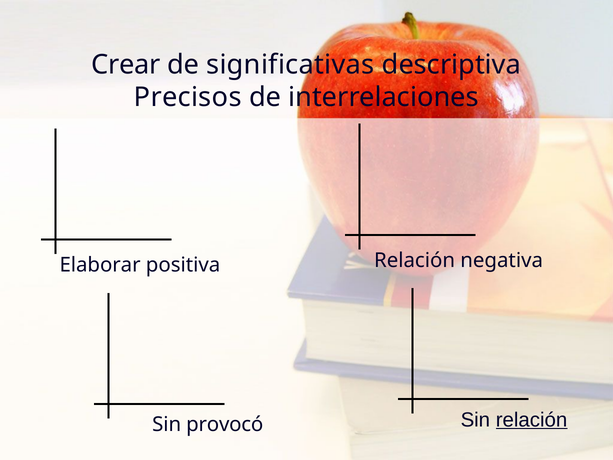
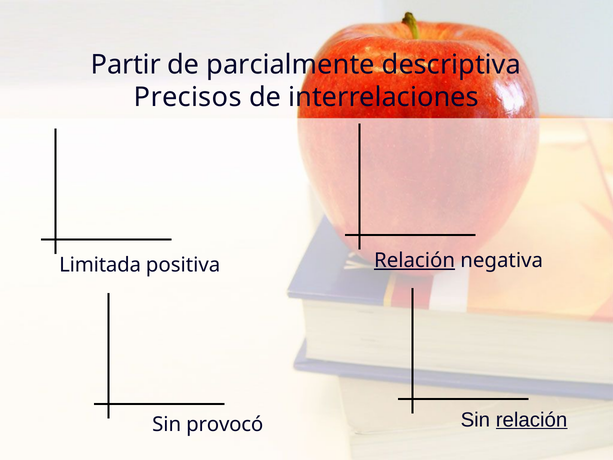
Crear: Crear -> Partir (126, 65)
significativas: significativas -> parcialmente (290, 65)
Elaborar: Elaborar -> Limitada (100, 265)
Relación underline: none -> present (415, 260)
